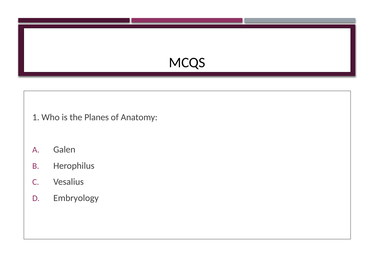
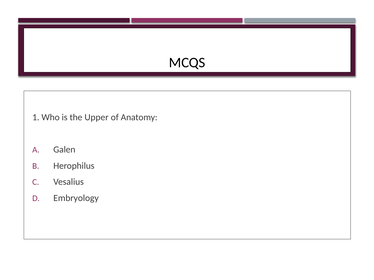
Planes: Planes -> Upper (97, 117)
